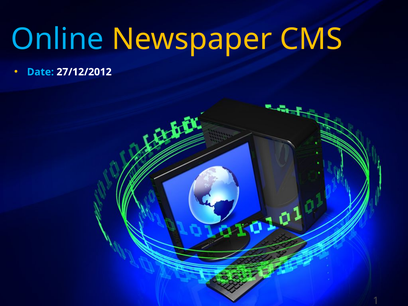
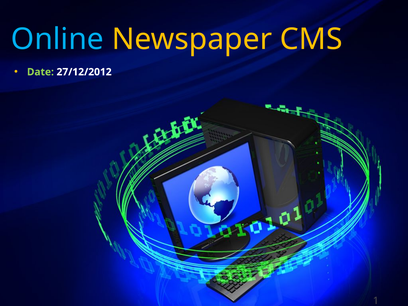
Date colour: light blue -> light green (40, 72)
